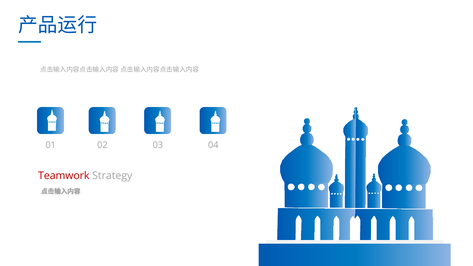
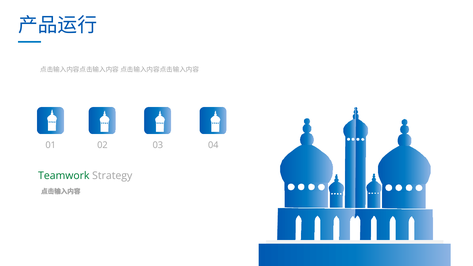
Teamwork colour: red -> green (64, 176)
